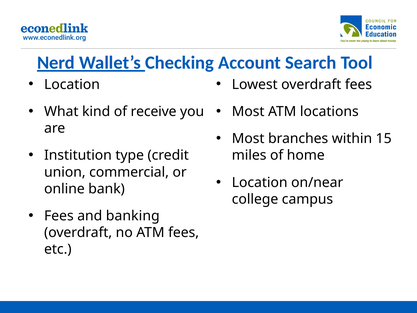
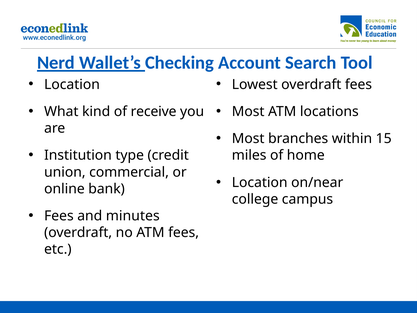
banking: banking -> minutes (133, 216)
